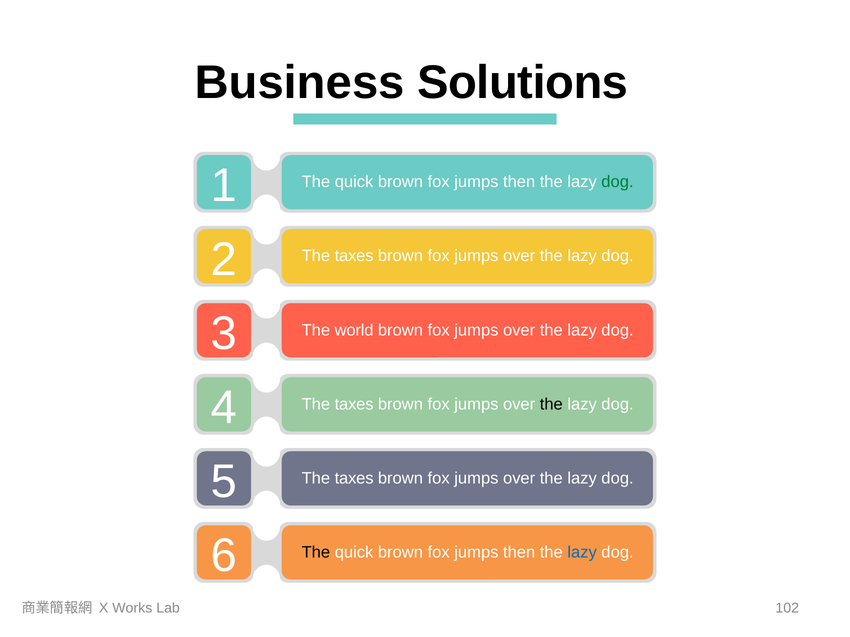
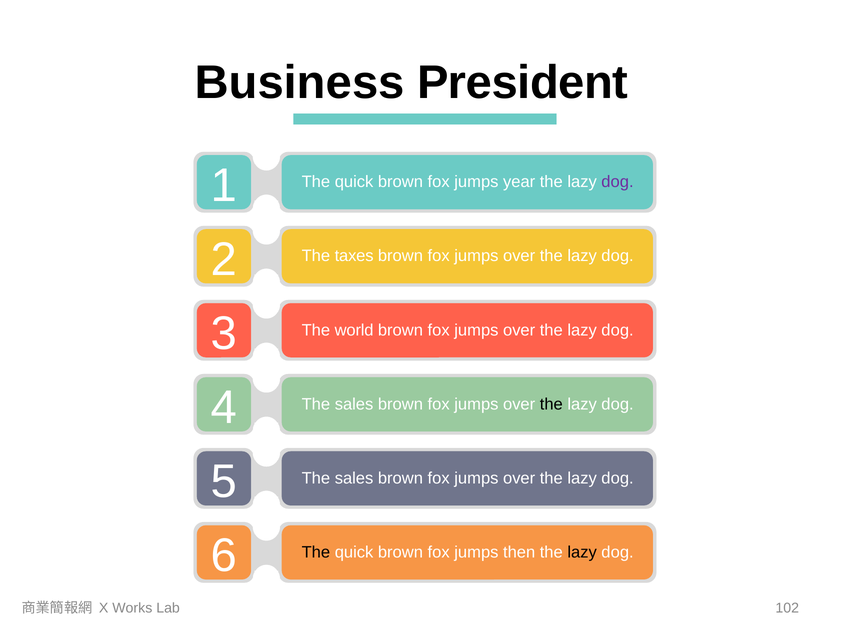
Solutions: Solutions -> President (523, 83)
then: then -> year (519, 182)
dog colour: green -> purple (618, 182)
taxes: taxes -> sales (354, 405)
taxes: taxes -> sales (354, 479)
lazy colour: blue -> black (582, 553)
